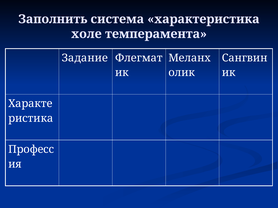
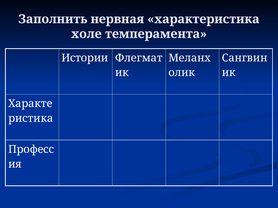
система: система -> нервная (117, 19)
Задание: Задание -> Истории (85, 58)
